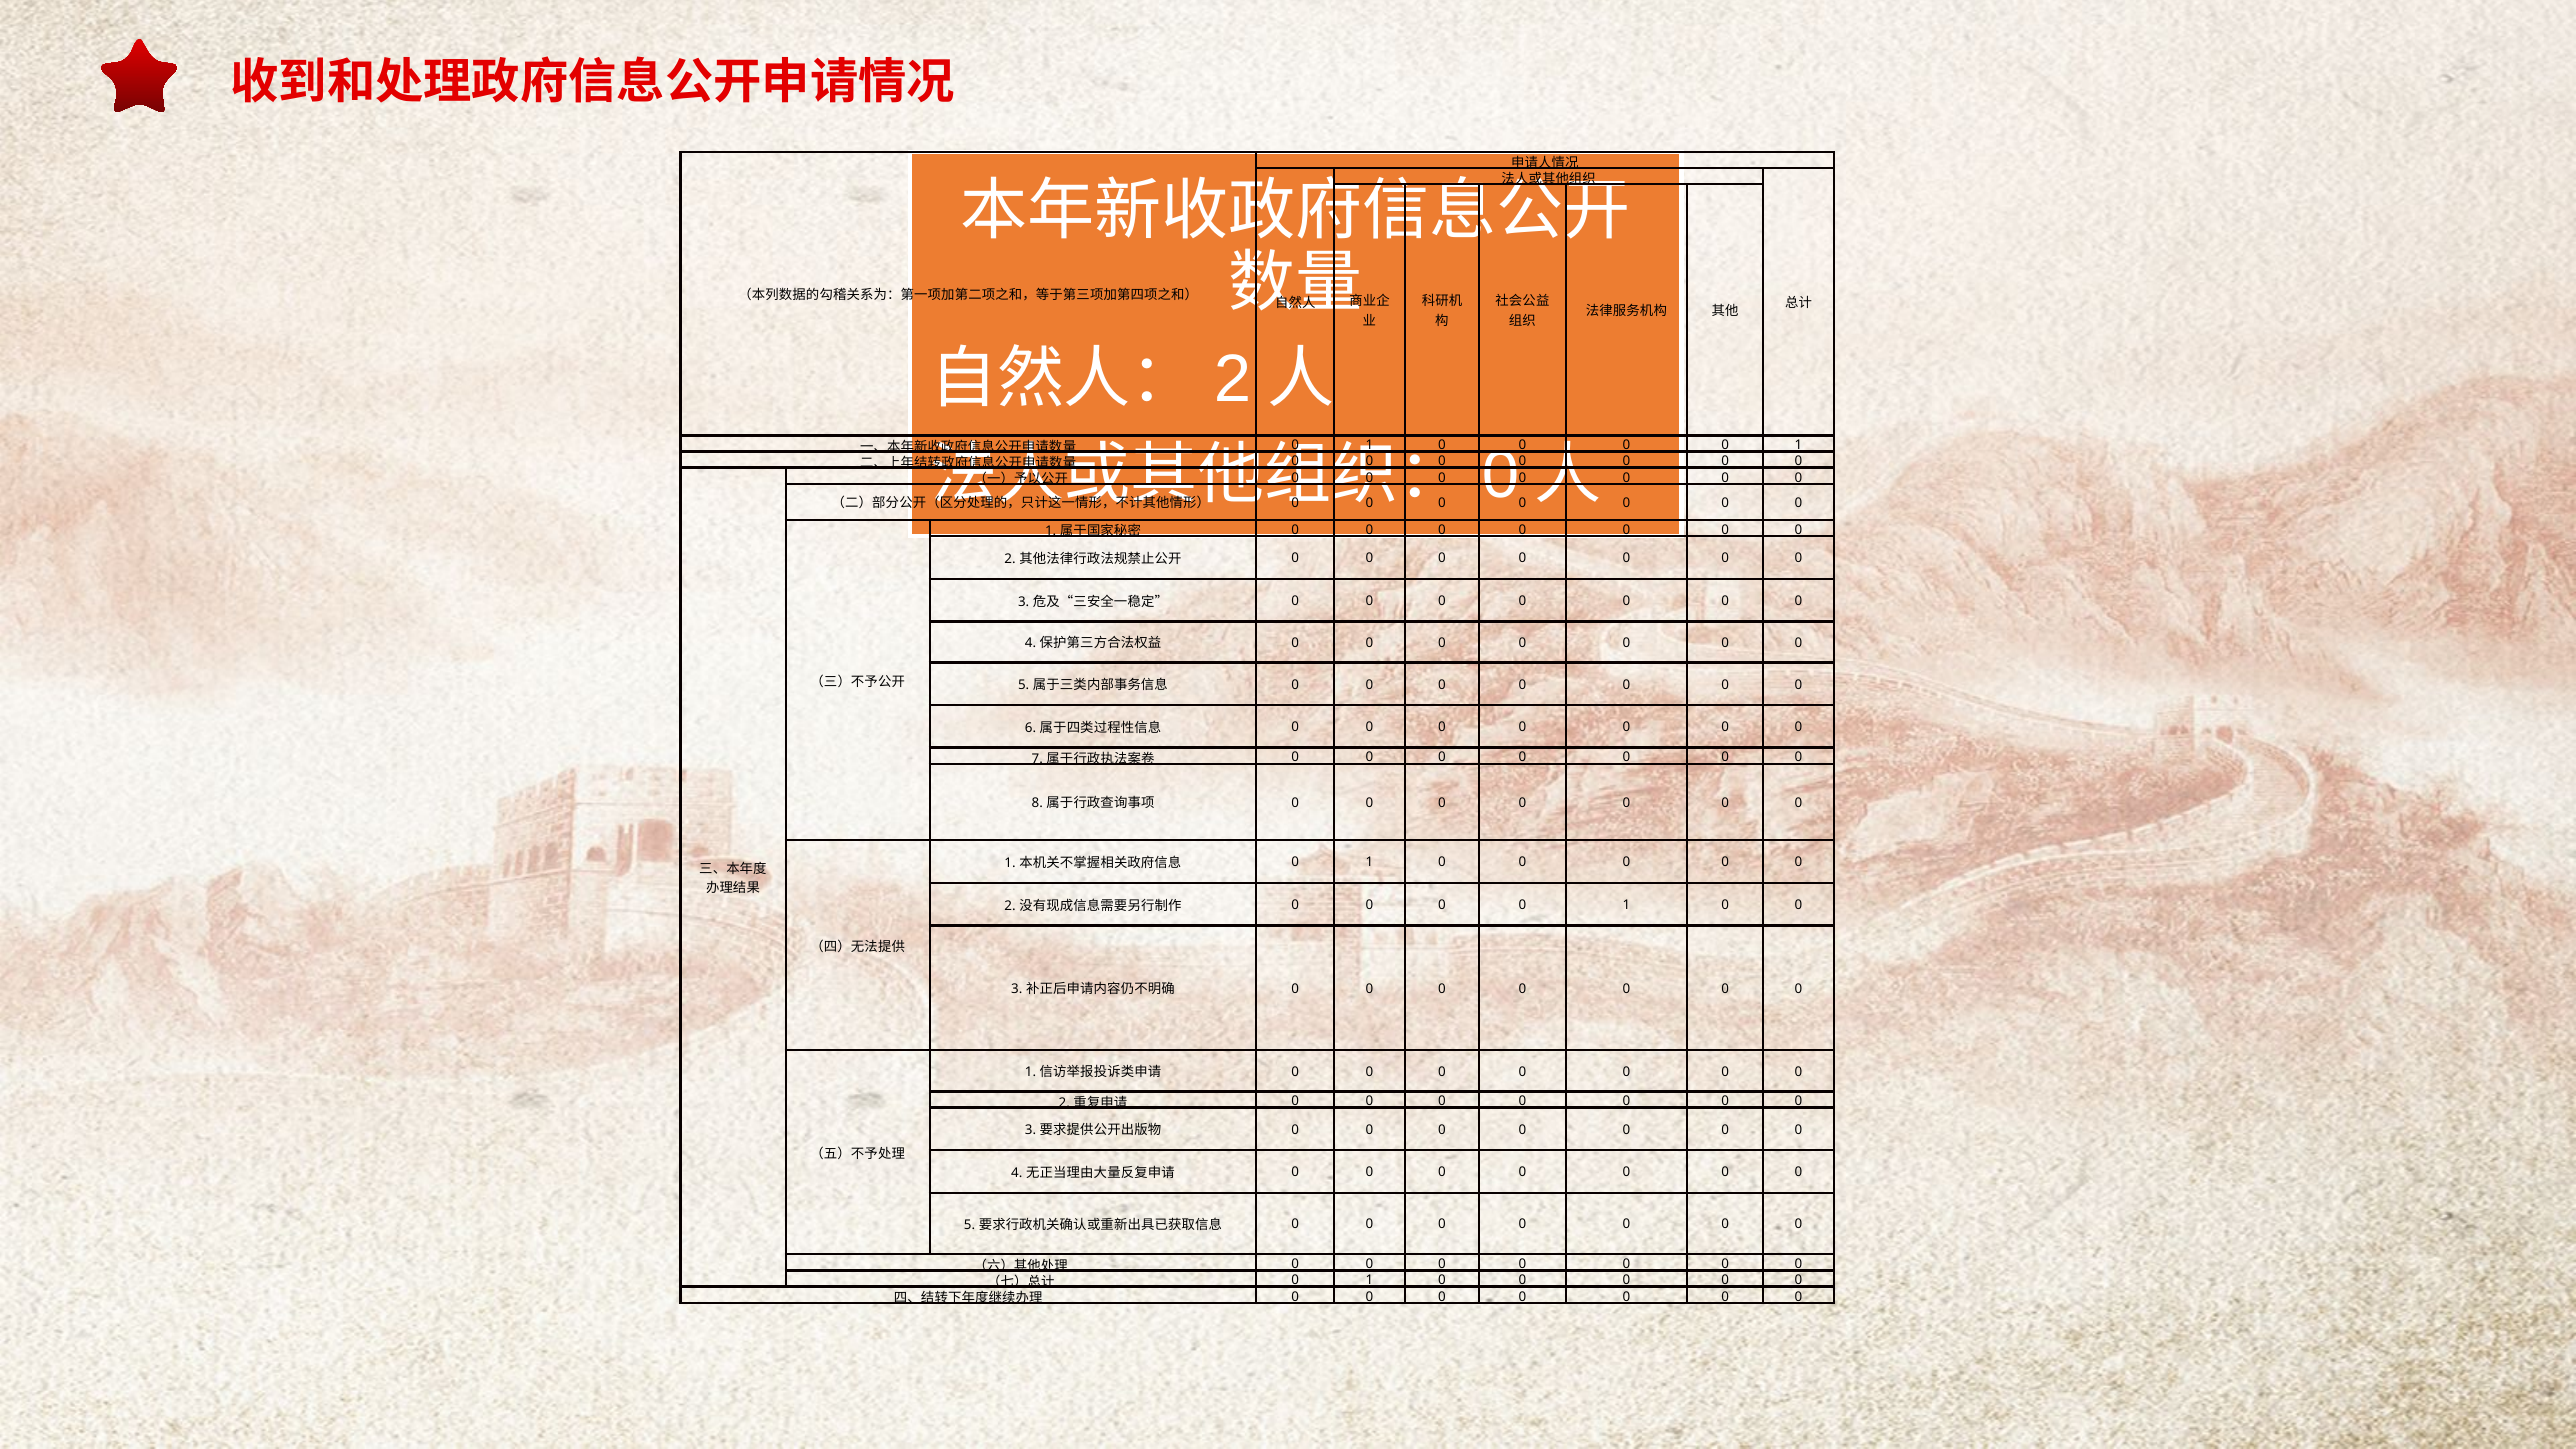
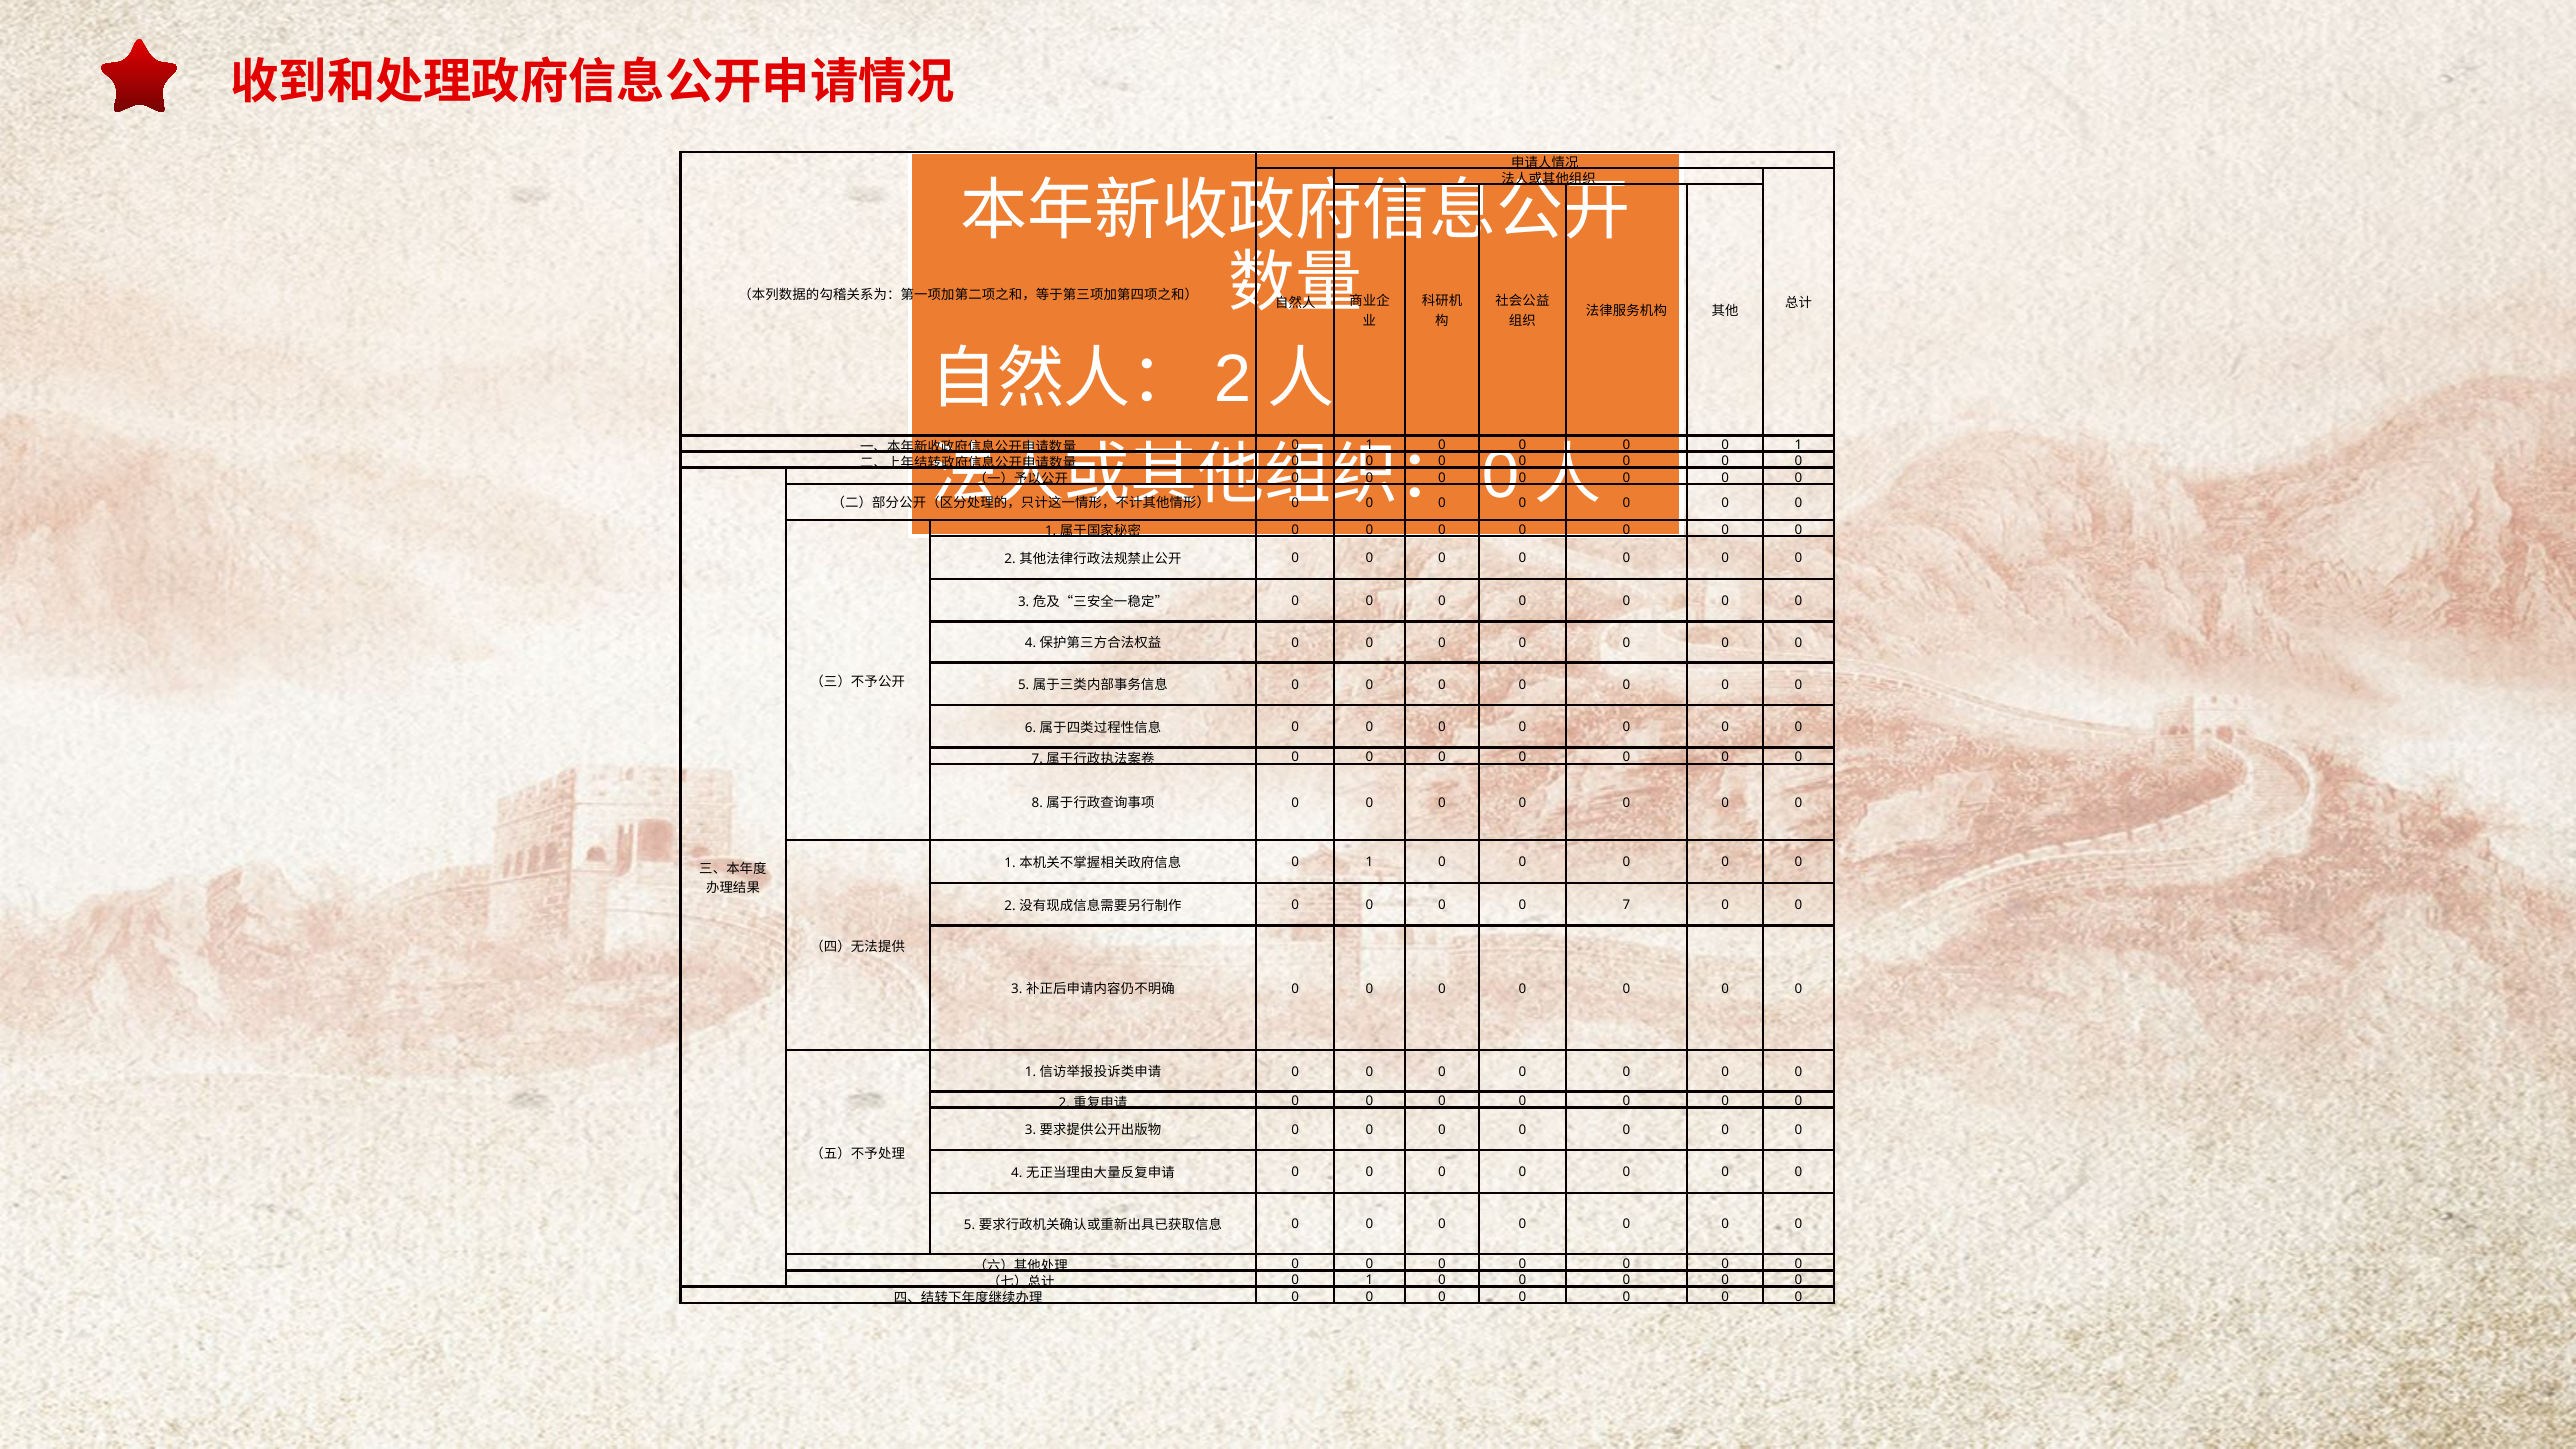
1: 1 -> 7 (1626, 905)
